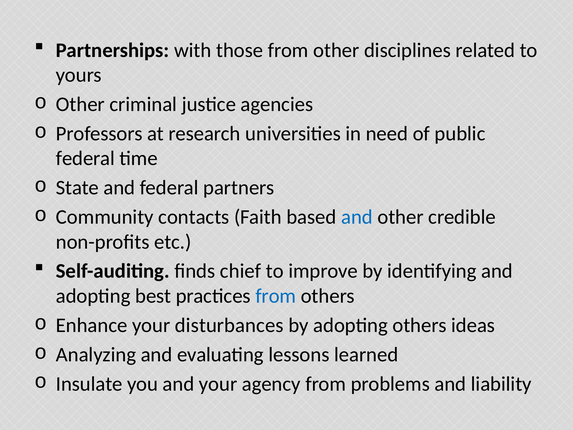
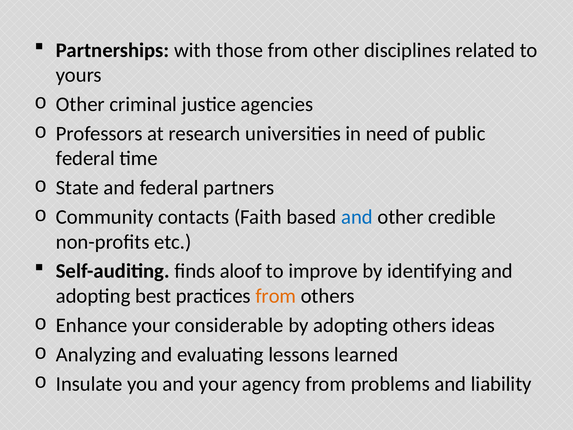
chief: chief -> aloof (241, 271)
from colour: blue -> orange (276, 296)
disturbances: disturbances -> considerable (229, 325)
